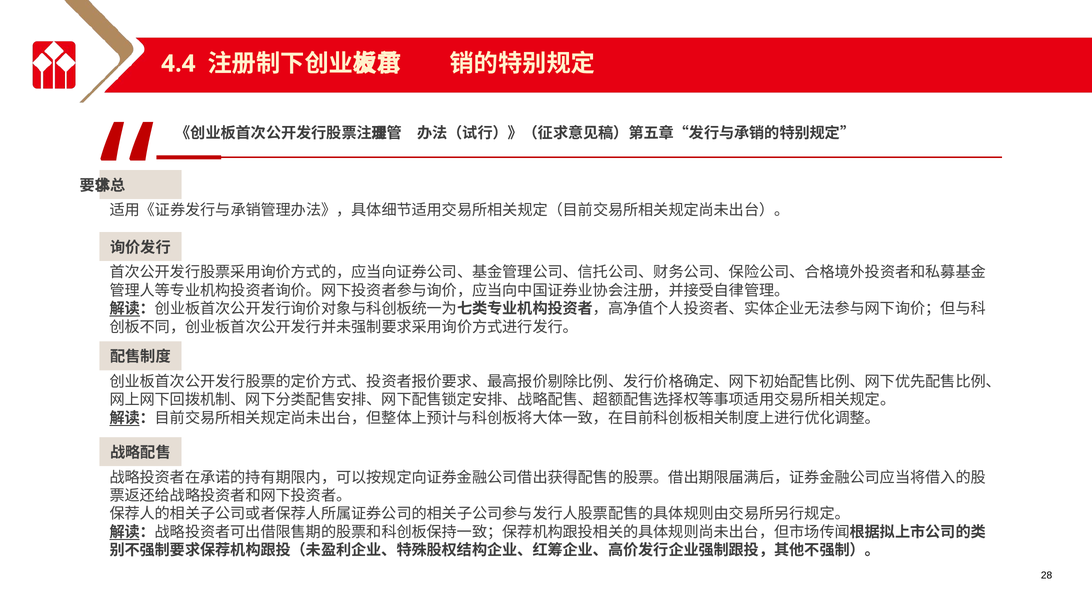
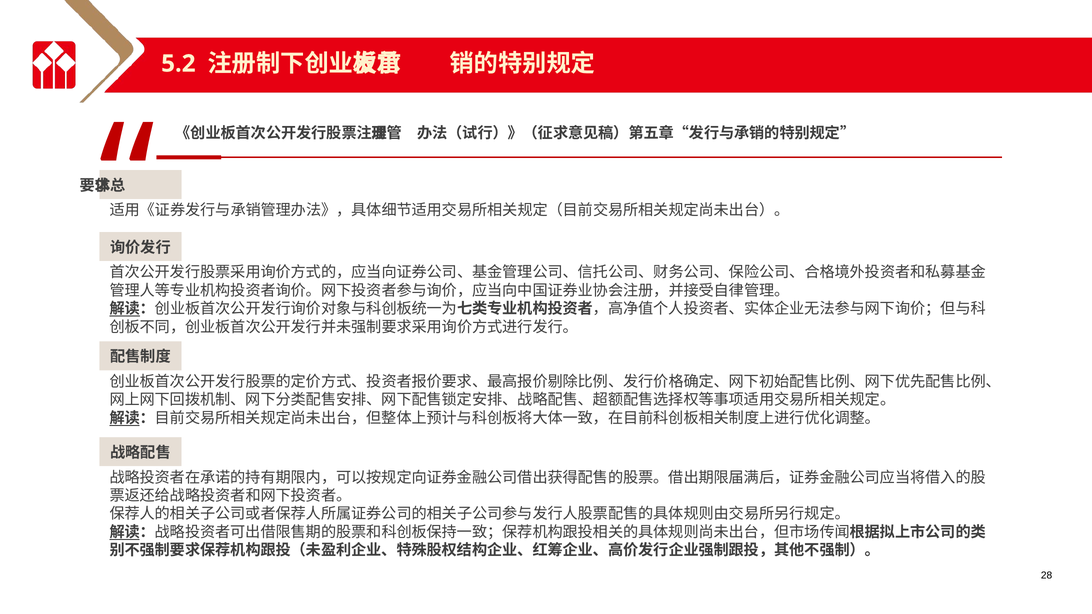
4.4: 4.4 -> 5.2 (178, 64)
